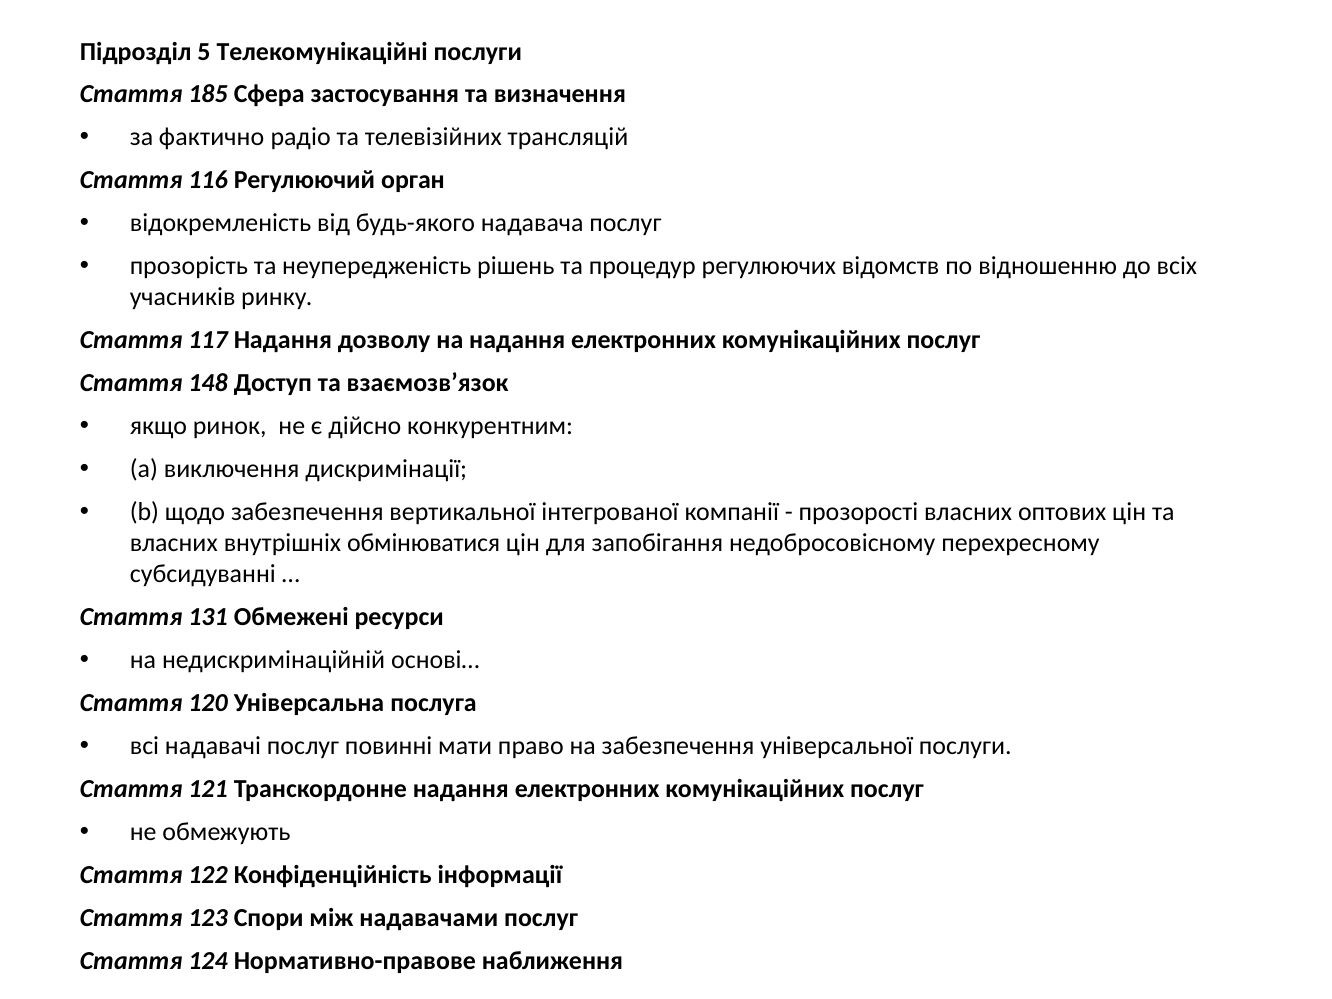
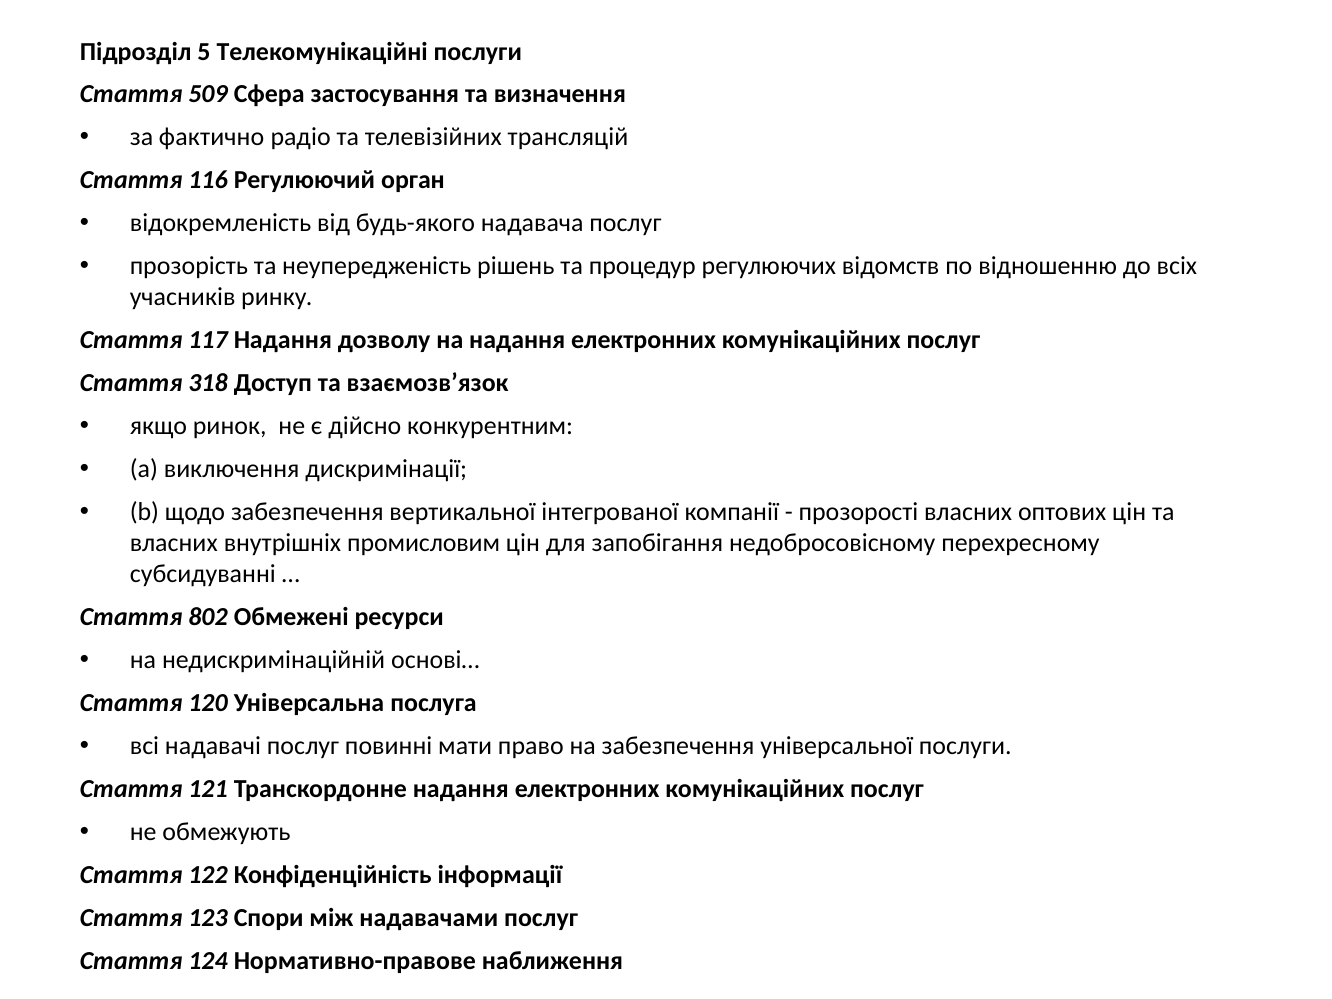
185: 185 -> 509 (208, 94)
148: 148 -> 318 (208, 383)
обмінюватися: обмінюватися -> промисловим (424, 543)
131: 131 -> 802 (208, 617)
